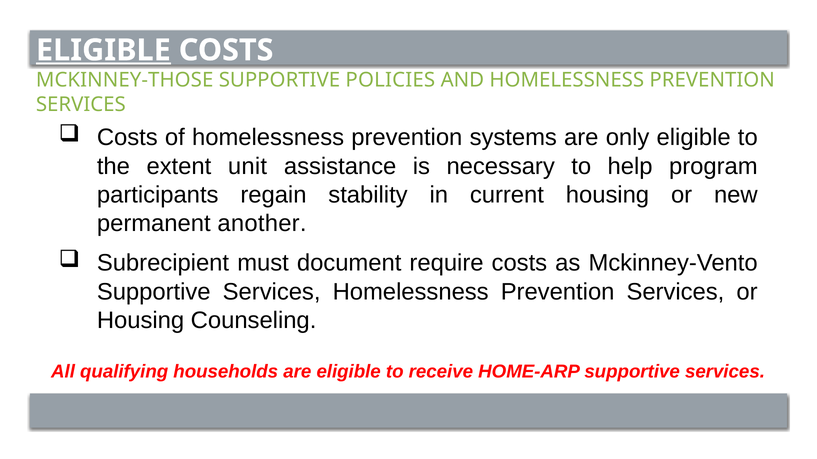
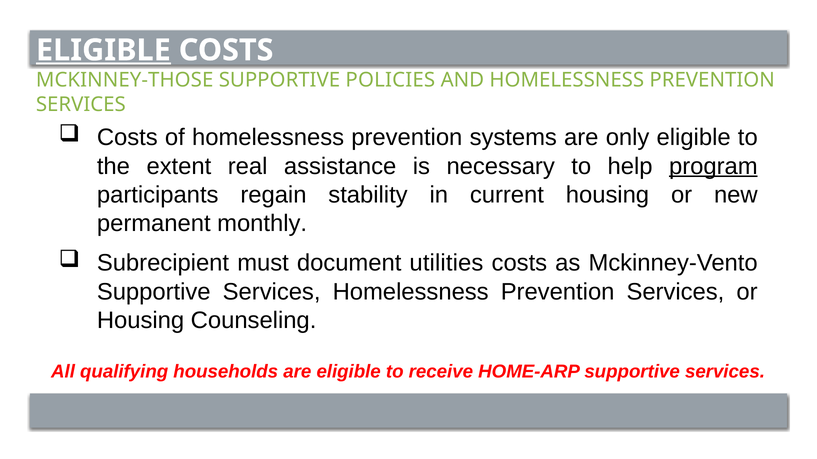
unit: unit -> real (248, 166)
program underline: none -> present (713, 166)
another: another -> monthly (262, 224)
require: require -> utilities (446, 263)
